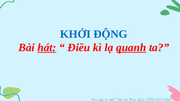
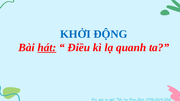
quanh underline: present -> none (131, 48)
